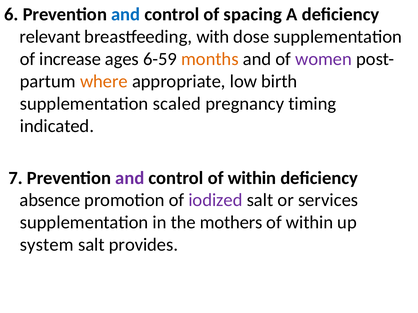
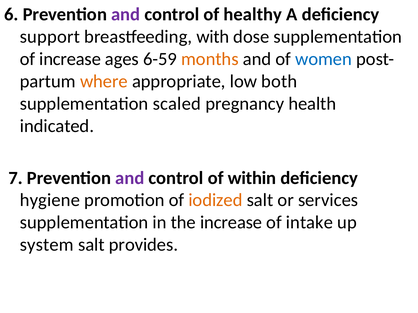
and colour: blue -> purple (126, 15)
spacing: spacing -> healthy (253, 15)
relevant: relevant -> support (50, 37)
women colour: purple -> blue (324, 59)
birth: birth -> both (279, 82)
timing: timing -> health (312, 104)
absence: absence -> hygiene (50, 201)
iodized colour: purple -> orange (215, 201)
the mothers: mothers -> increase (231, 223)
within: within -> intake (309, 223)
